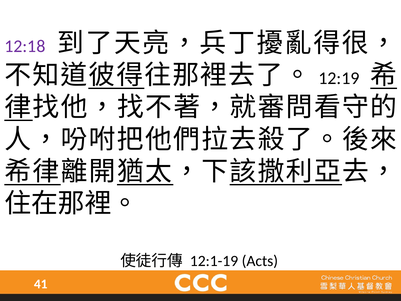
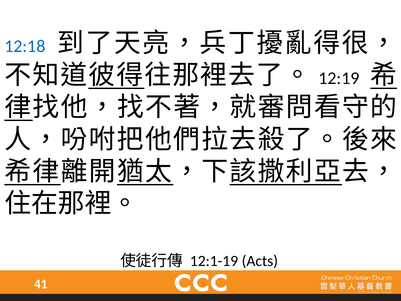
12:18 colour: purple -> blue (25, 46)
